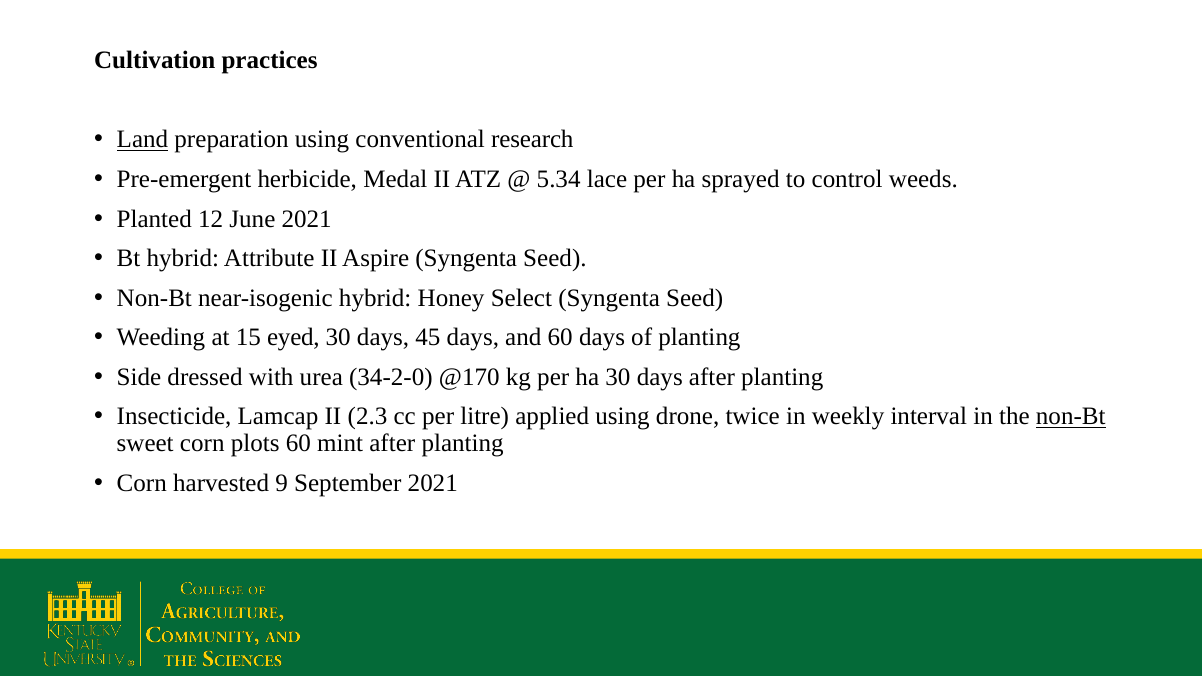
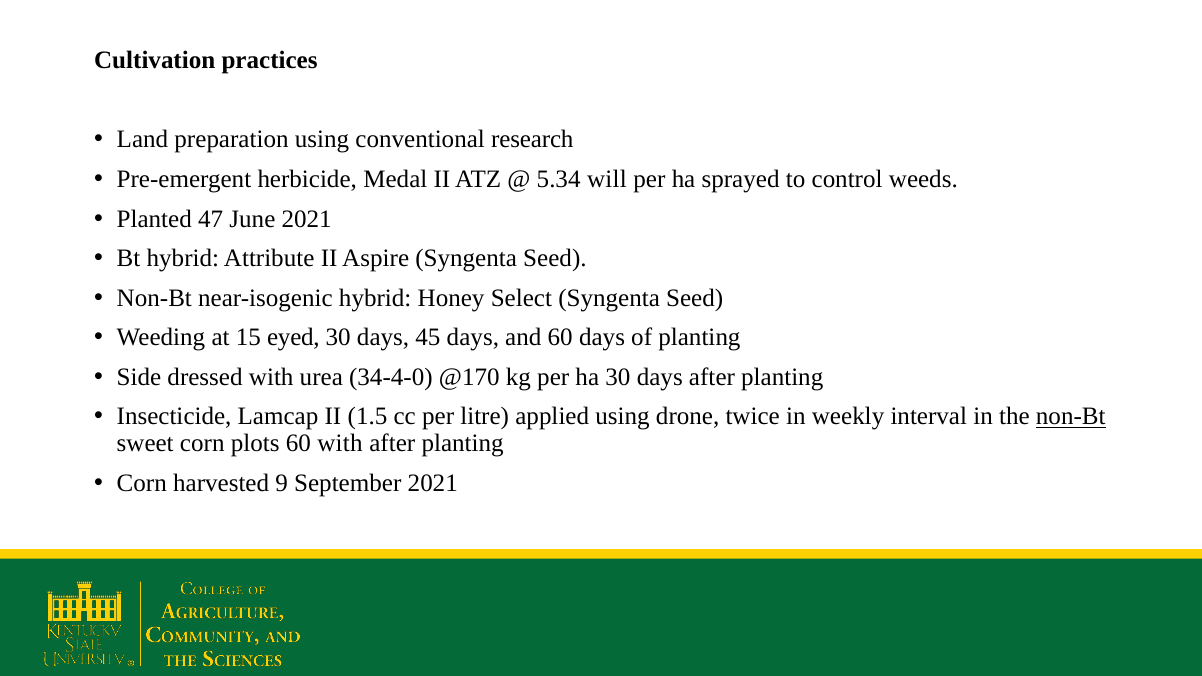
Land underline: present -> none (142, 140)
lace: lace -> will (607, 179)
12: 12 -> 47 (211, 219)
34-2-0: 34-2-0 -> 34-4-0 (391, 377)
2.3: 2.3 -> 1.5 (368, 417)
60 mint: mint -> with (340, 444)
